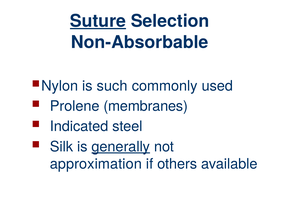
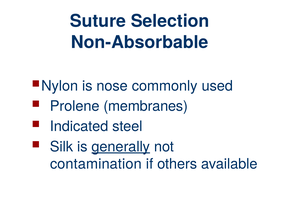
Suture underline: present -> none (98, 21)
such: such -> nose (112, 86)
approximation: approximation -> contamination (96, 164)
